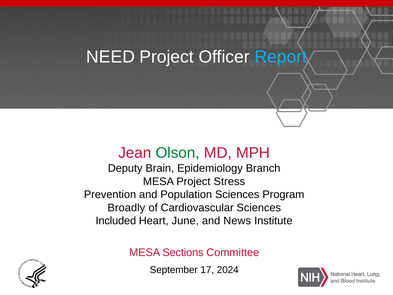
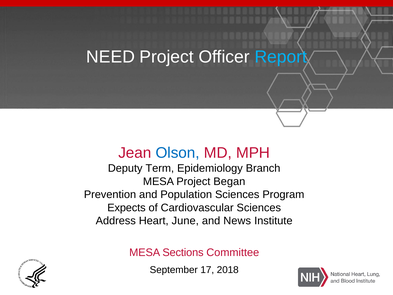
Olson colour: green -> blue (178, 153)
Brain: Brain -> Term (160, 168)
Stress: Stress -> Began (229, 181)
Broadly: Broadly -> Expects (126, 208)
Included: Included -> Address (116, 221)
2024: 2024 -> 2018 (228, 270)
